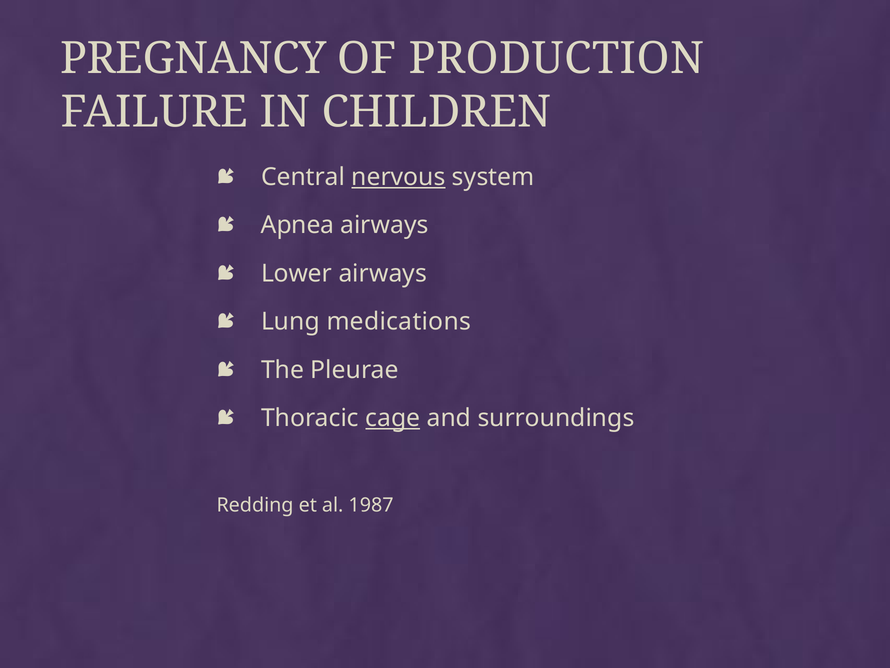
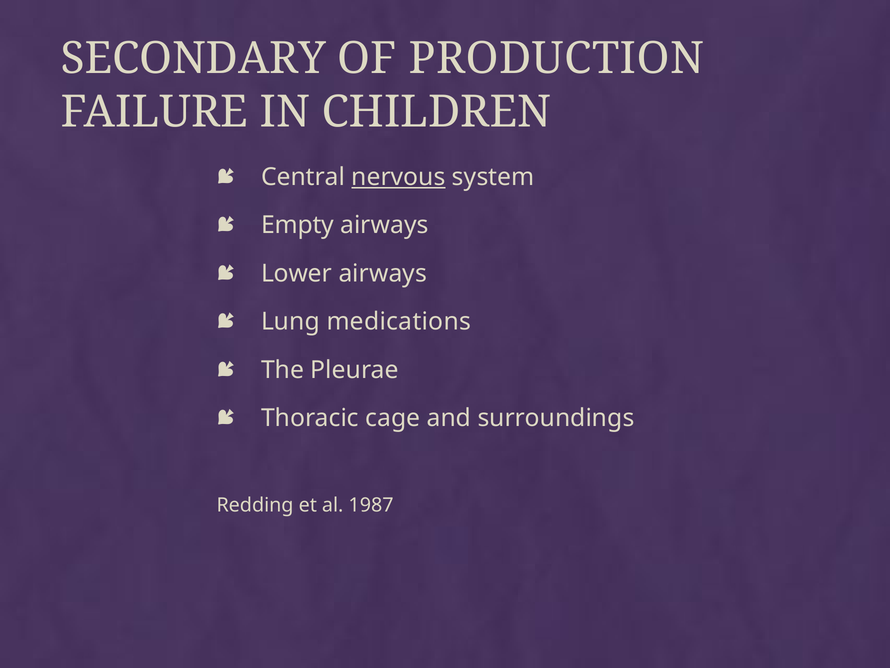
PREGNANCY: PREGNANCY -> SECONDARY (193, 59)
Apnea: Apnea -> Empty (298, 225)
cage underline: present -> none (393, 418)
